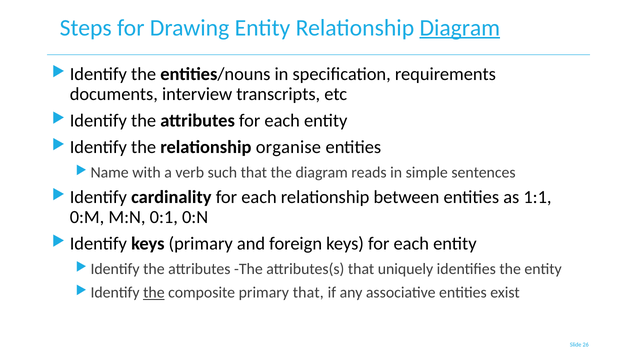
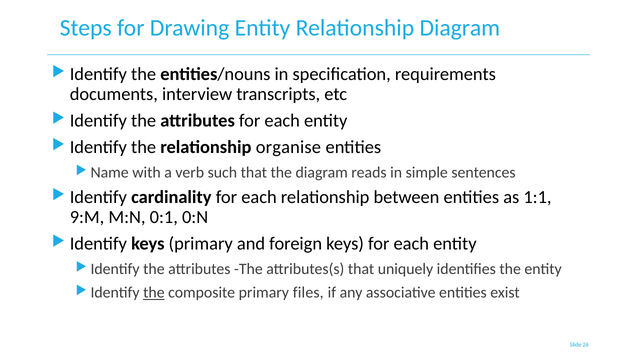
Diagram underline: present -> none (460, 28)
0:M: 0:M -> 9:M (87, 217)
primary that: that -> files (308, 292)
